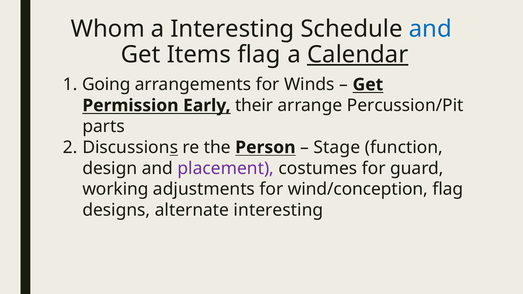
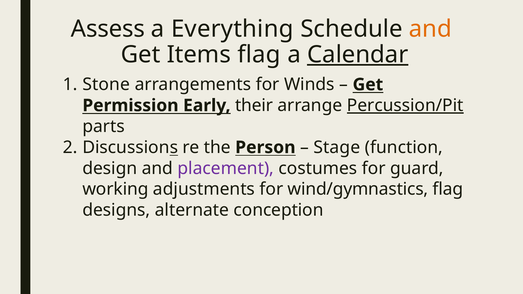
Whom: Whom -> Assess (108, 29)
a Interesting: Interesting -> Everything (232, 29)
and colour: blue -> orange (430, 29)
Going: Going -> Stone (106, 85)
Percussion/Pit underline: none -> present (405, 106)
wind/conception: wind/conception -> wind/gymnastics (358, 189)
alternate interesting: interesting -> conception (279, 210)
